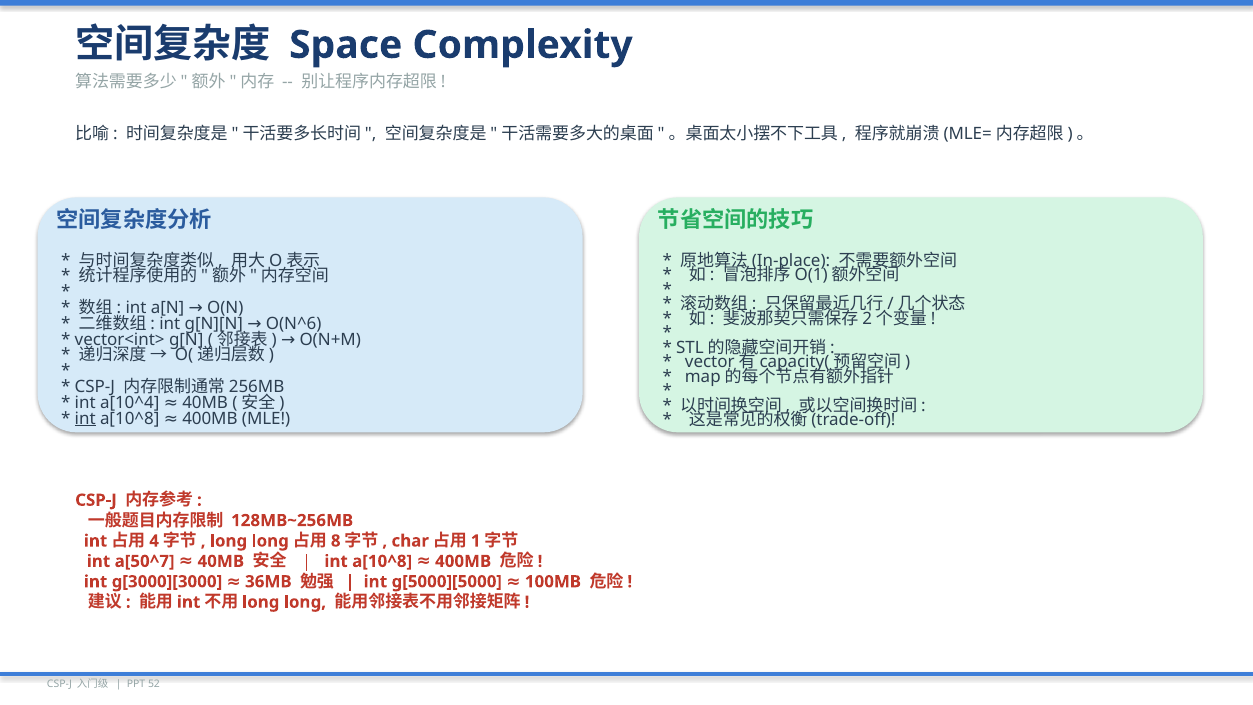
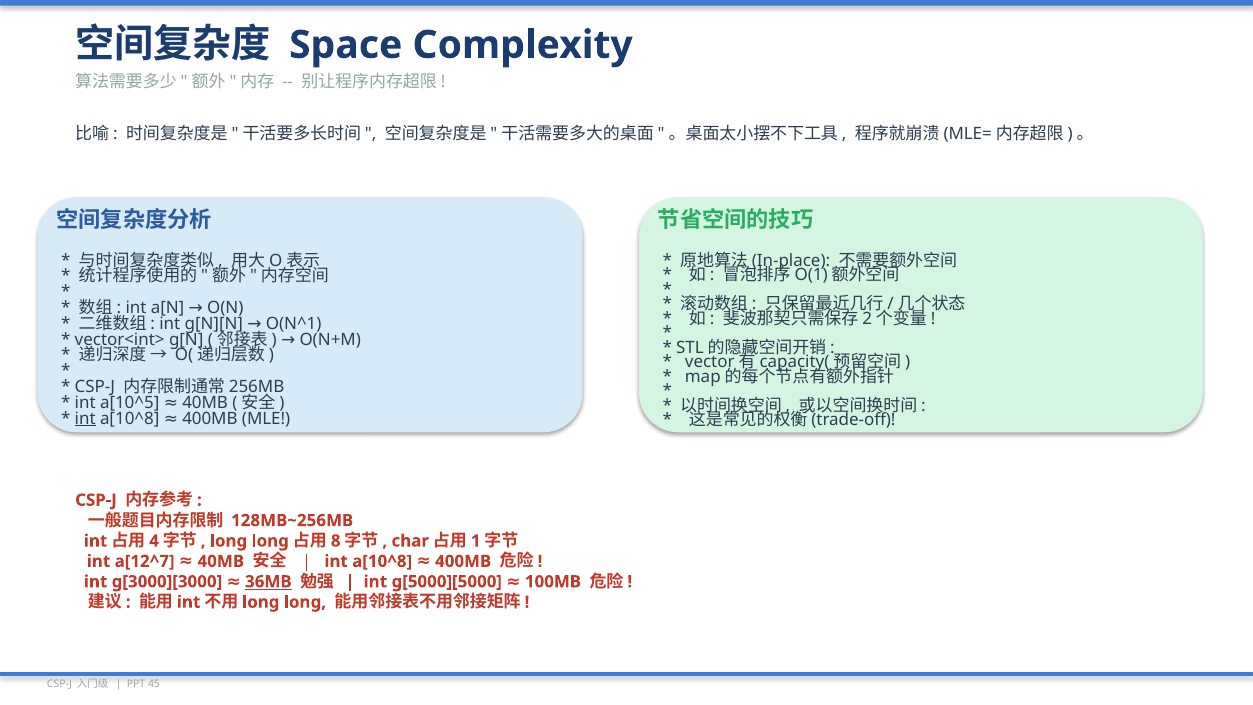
O(N^6: O(N^6 -> O(N^1 (294, 324)
a[10^4: a[10^4 -> a[10^5 (130, 403)
a[50^7: a[50^7 -> a[12^7 (145, 561)
36MB underline: none -> present (268, 582)
52: 52 -> 45 (154, 684)
